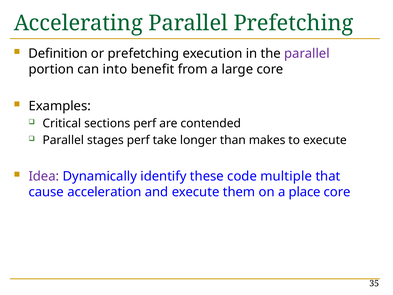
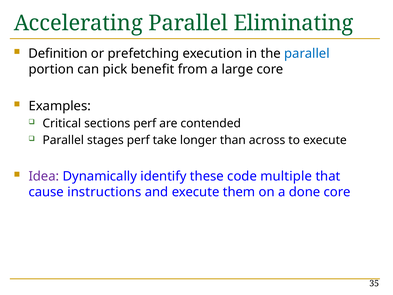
Parallel Prefetching: Prefetching -> Eliminating (294, 23)
parallel colour: purple -> blue (307, 54)
into: into -> pick (115, 69)
makes: makes -> across (267, 140)
acceleration: acceleration -> instructions (104, 192)
place: place -> done (305, 192)
